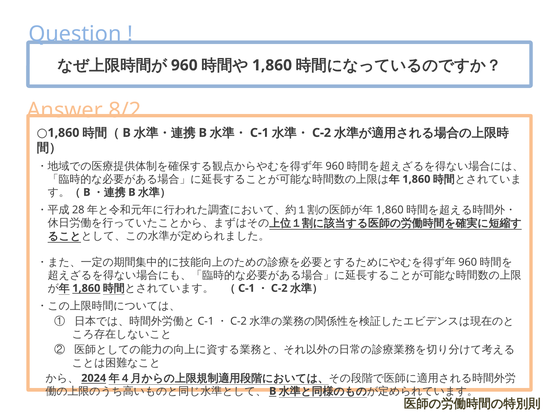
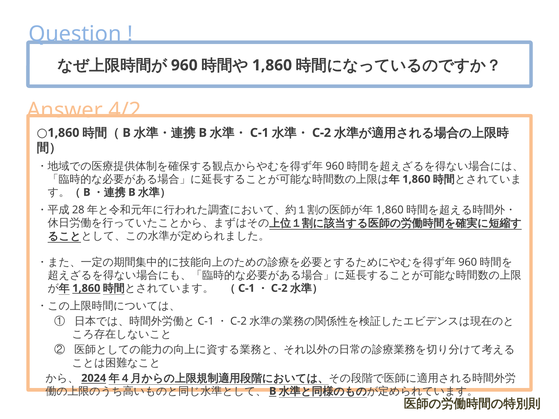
8/2: 8/2 -> 4/2 (125, 110)
